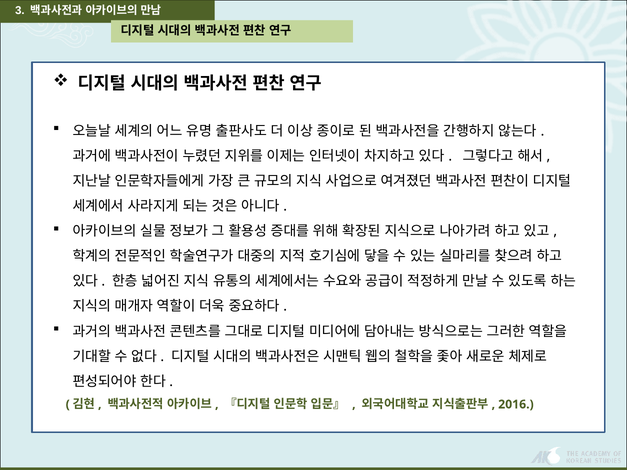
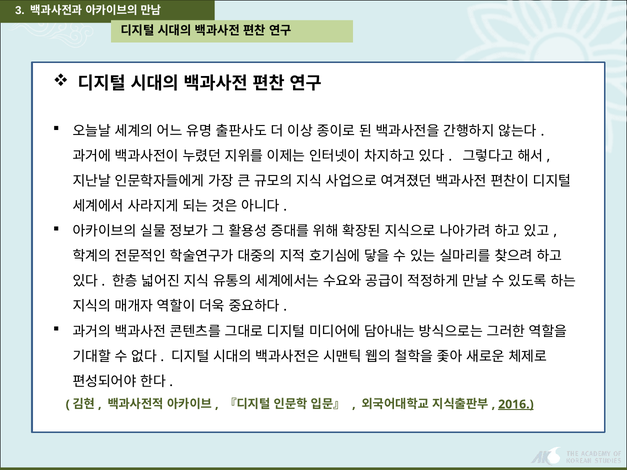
2016 underline: none -> present (516, 405)
